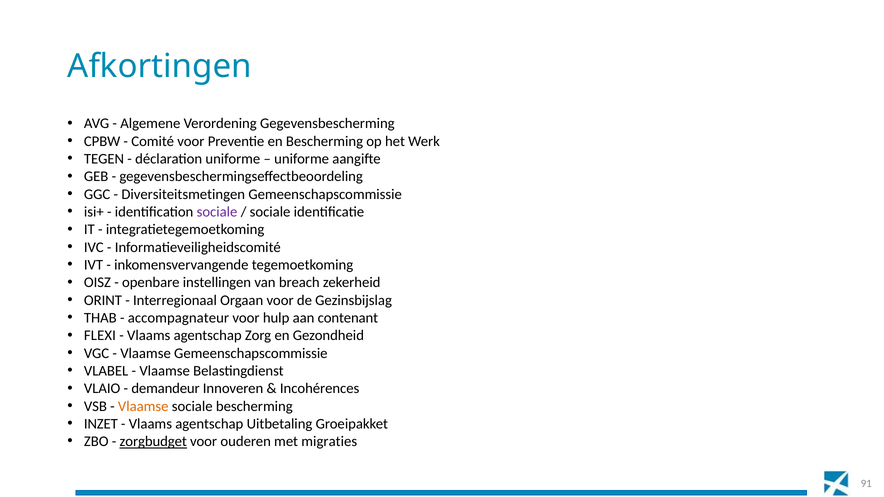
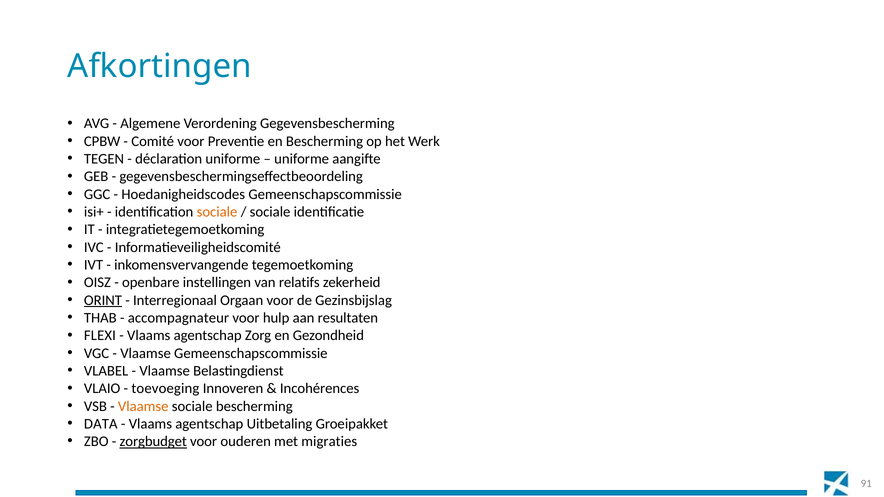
Diversiteitsmetingen: Diversiteitsmetingen -> Hoedanigheidscodes (183, 194)
sociale colour: purple -> orange (217, 212)
breach: breach -> relatifs (299, 283)
ORINT underline: none -> present (103, 300)
contenant: contenant -> resultaten (348, 318)
demandeur: demandeur -> toevoeging (165, 389)
INZET: INZET -> DATA (101, 424)
